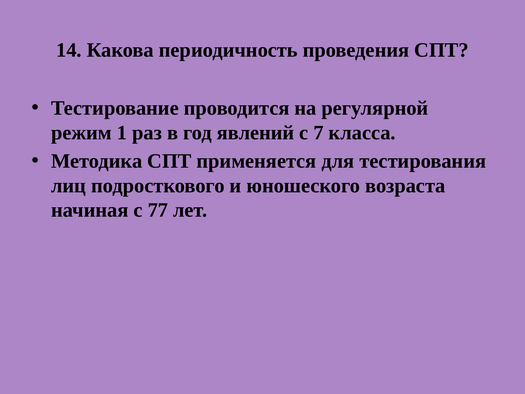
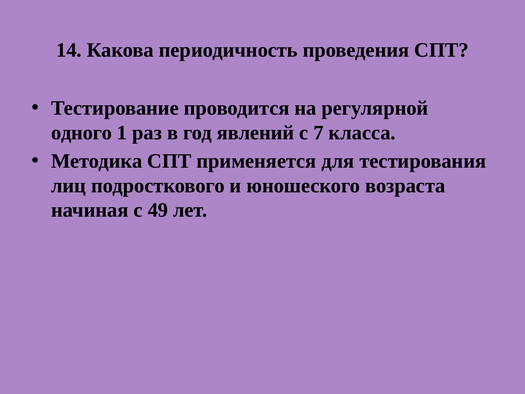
режим: режим -> одного (82, 133)
77: 77 -> 49 (158, 210)
